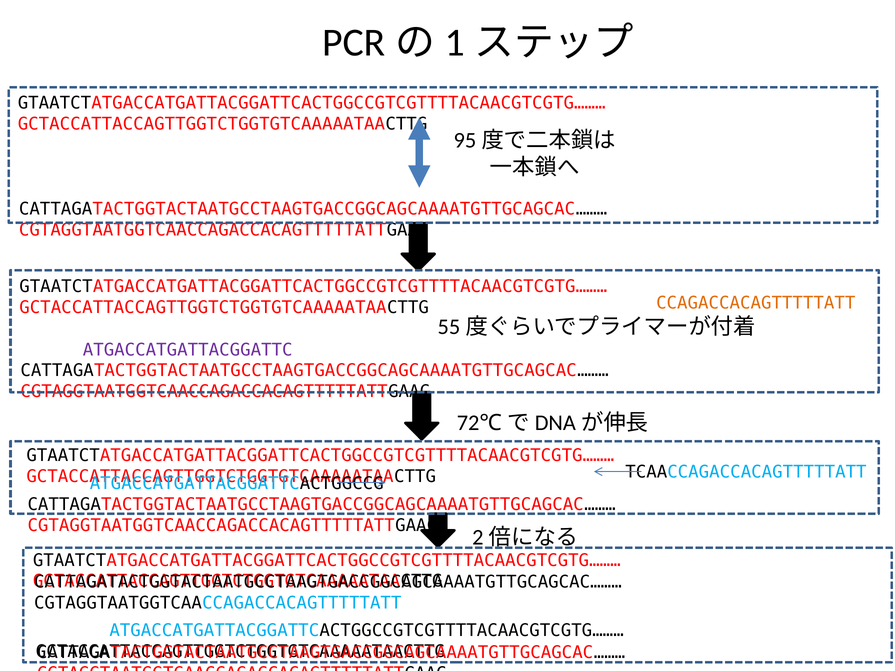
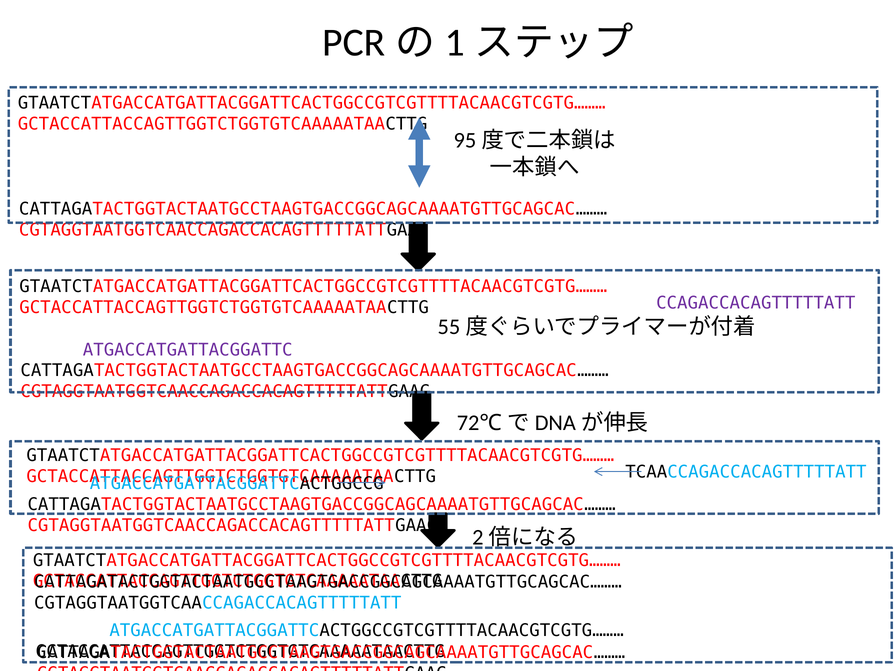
CCAGACCACAGTTTTTATT colour: orange -> purple (756, 303)
